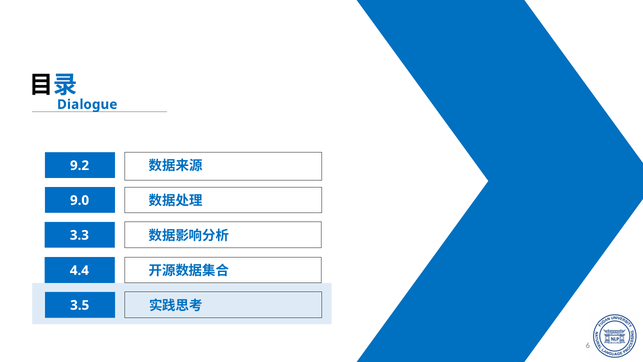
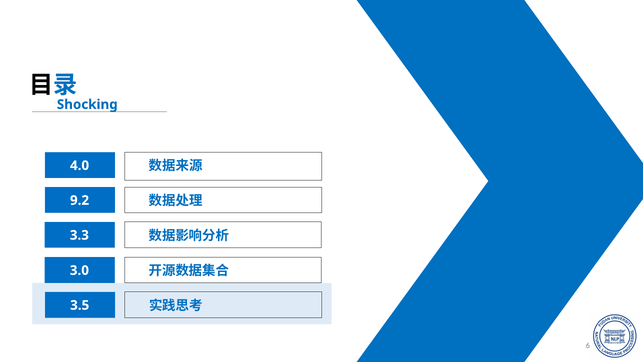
Dialogue: Dialogue -> Shocking (87, 104)
9.2: 9.2 -> 4.0 (80, 165)
9.0: 9.0 -> 9.2 (80, 200)
4.4: 4.4 -> 3.0 (79, 270)
